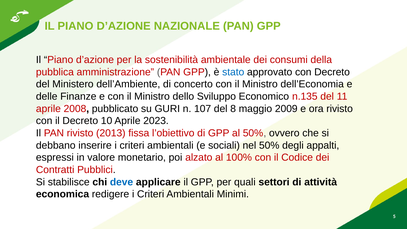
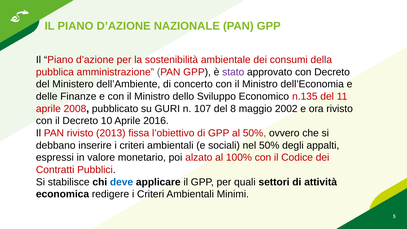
stato colour: blue -> purple (233, 72)
2009: 2009 -> 2002 (286, 109)
2023: 2023 -> 2016 (156, 121)
